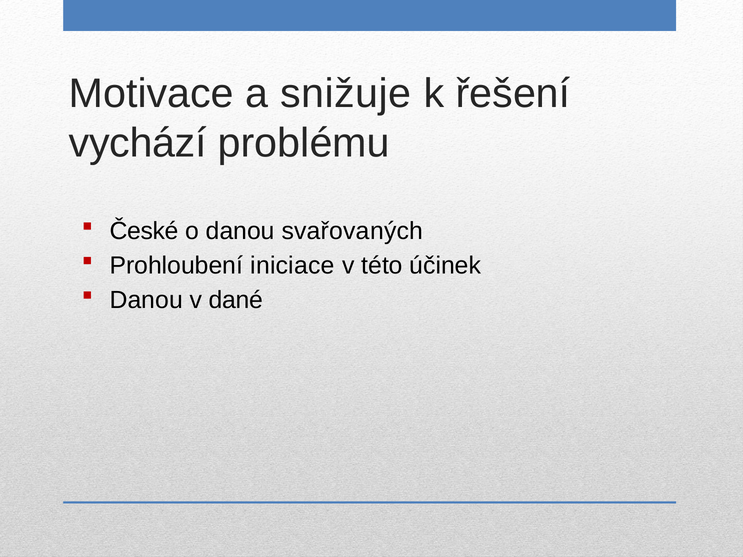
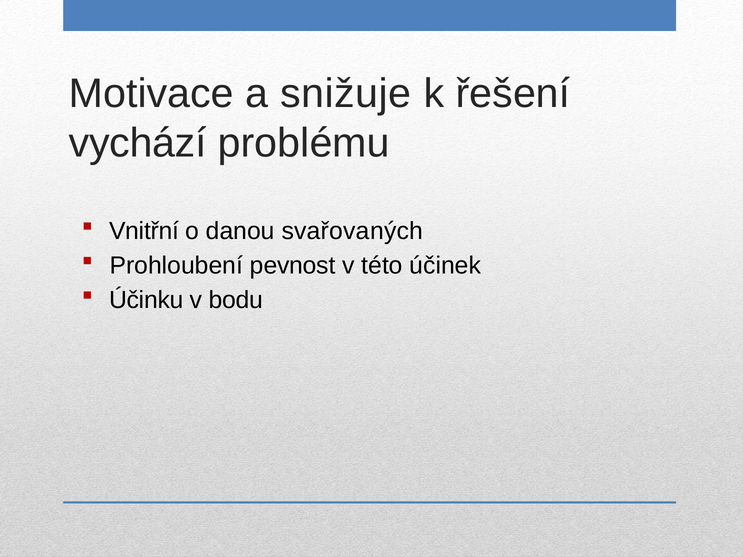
České: České -> Vnitřní (144, 231)
iniciace: iniciace -> pevnost (293, 266)
Danou: Danou -> Účinku (146, 300)
dané: dané -> bodu (236, 300)
